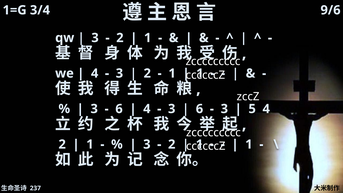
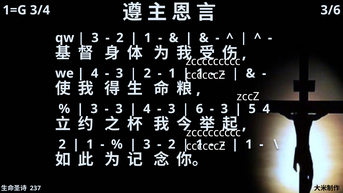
9/6: 9/6 -> 3/6 (331, 10)
6: 6 -> 3 (119, 109)
